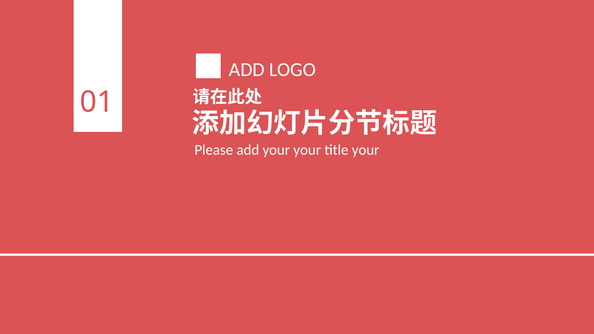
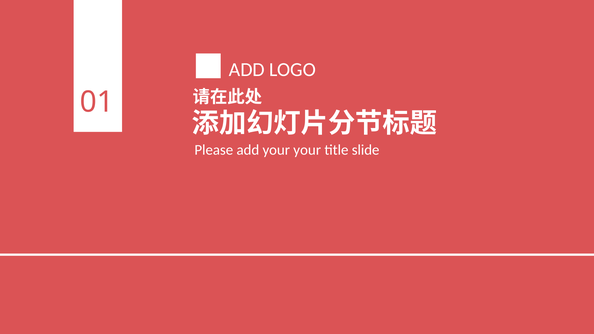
title your: your -> slide (366, 150)
